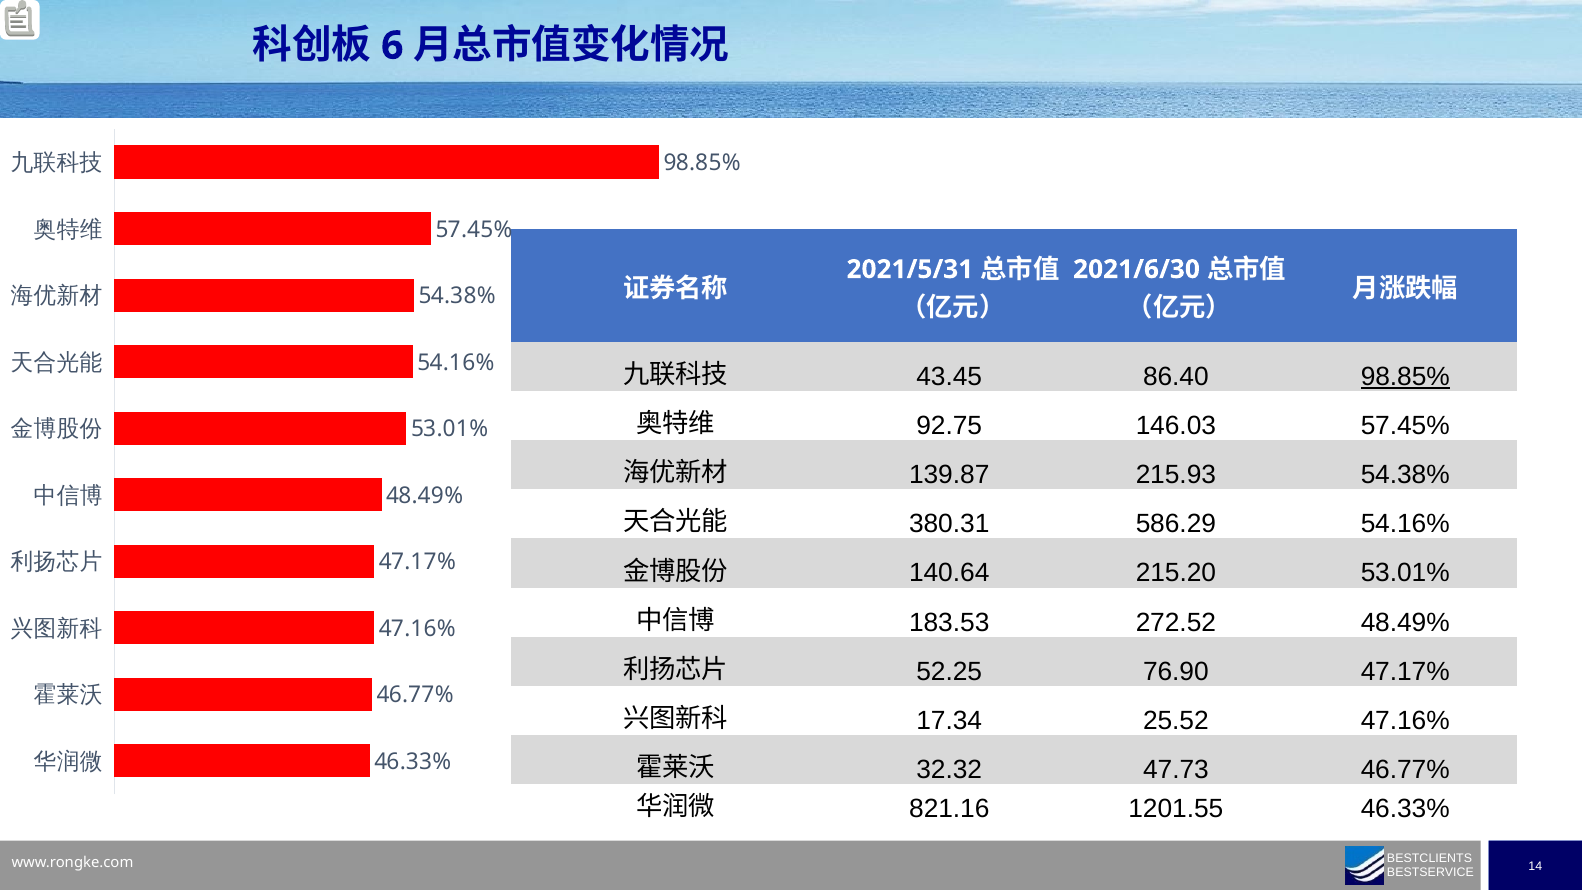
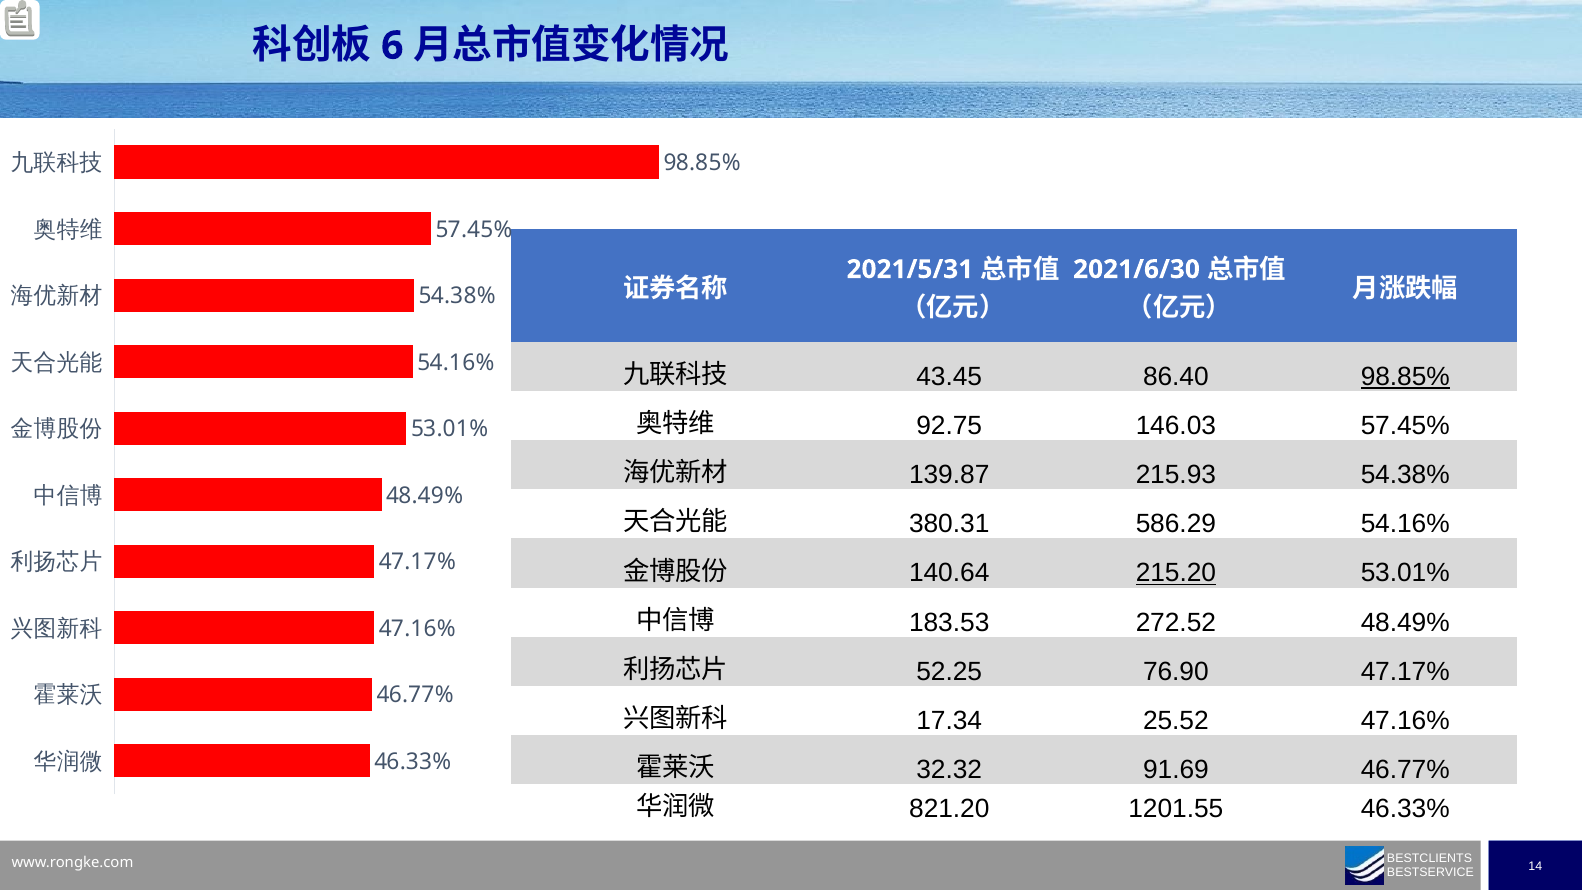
215.20 underline: none -> present (1176, 573)
47.73: 47.73 -> 91.69 (1176, 770)
821.16: 821.16 -> 821.20 (949, 808)
